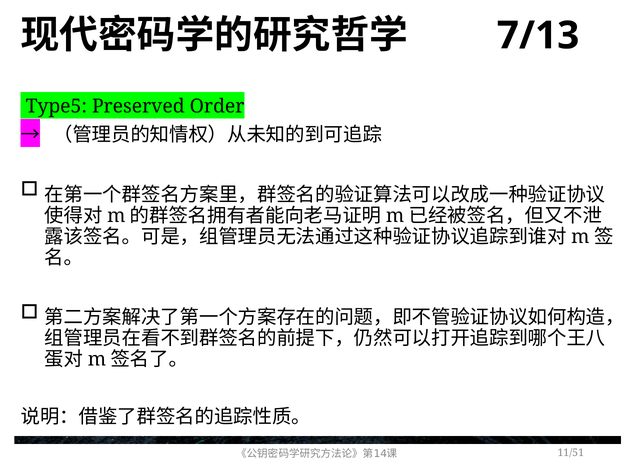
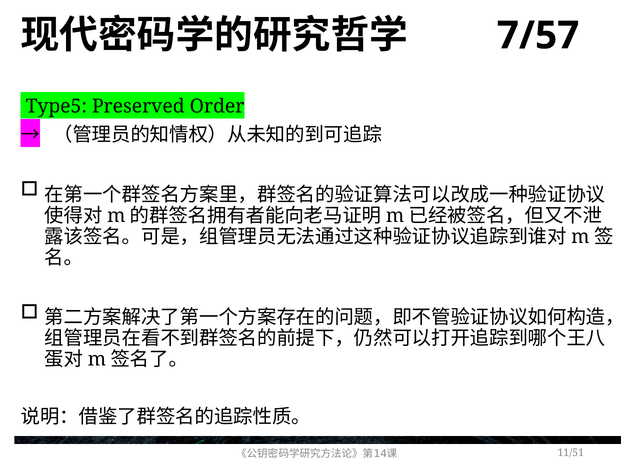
7/13: 7/13 -> 7/57 (538, 36)
